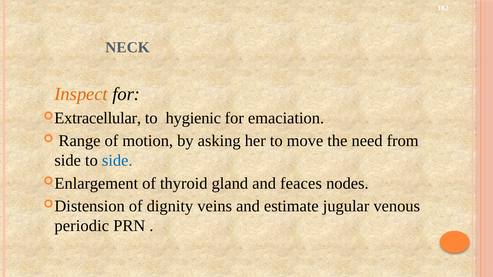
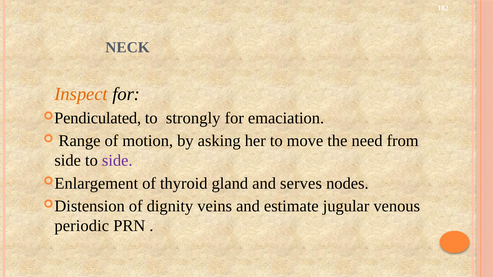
Extracellular: Extracellular -> Pendiculated (98, 118)
hygienic: hygienic -> strongly (193, 118)
side colour: blue -> purple (117, 161)
feaces: feaces -> serves (301, 184)
